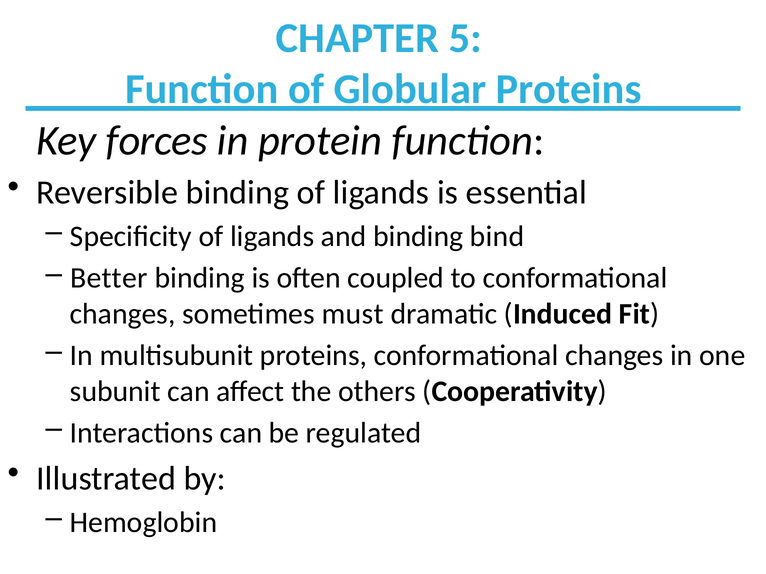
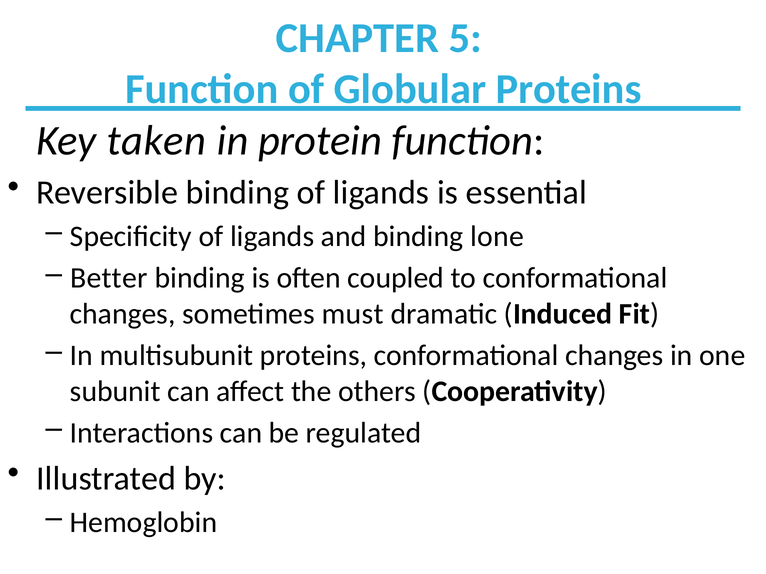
forces: forces -> taken (156, 141)
bind: bind -> lone (497, 237)
